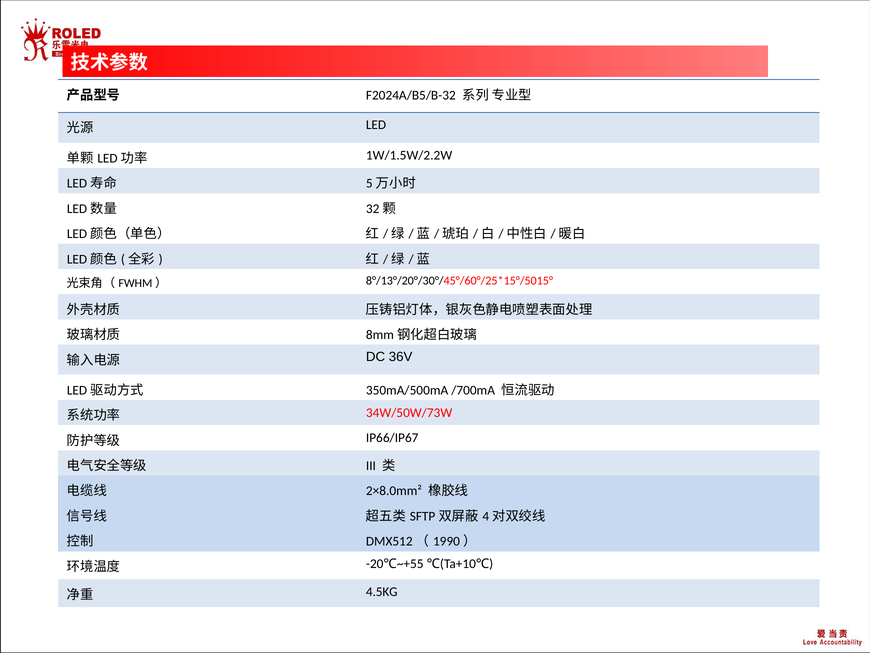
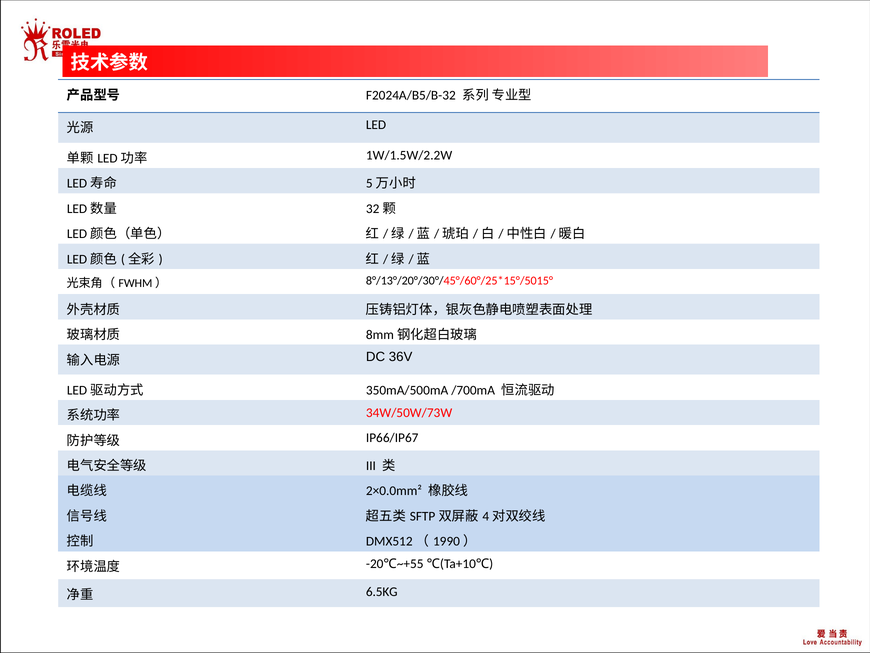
2×8.0mm²: 2×8.0mm² -> 2×0.0mm² (394, 491)
4.5KG: 4.5KG -> 6.5KG (382, 591)
